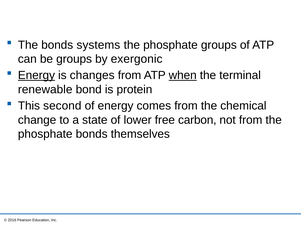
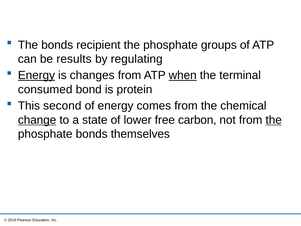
systems: systems -> recipient (98, 45)
be groups: groups -> results (74, 59)
exergonic: exergonic -> regulating (137, 59)
renewable: renewable -> consumed (45, 89)
change underline: none -> present (37, 120)
the underline: none -> present (274, 120)
